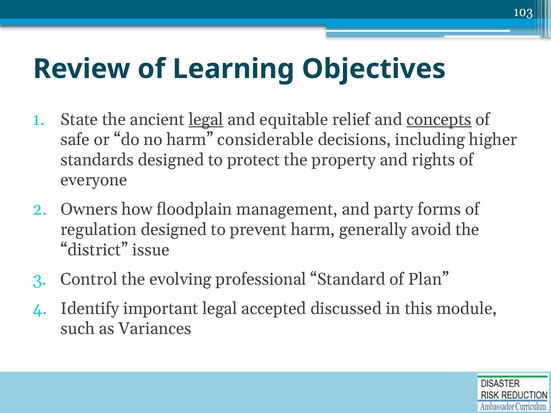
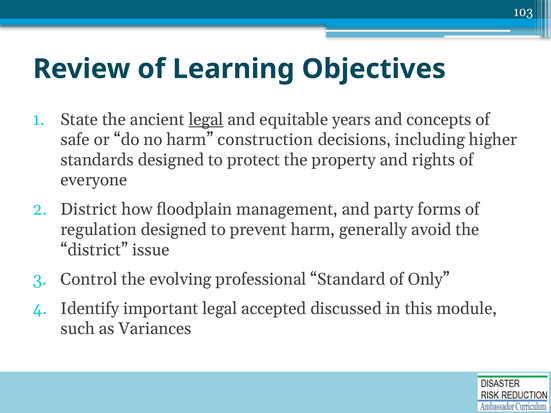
relief: relief -> years (351, 120)
concepts underline: present -> none (439, 120)
considerable: considerable -> construction (265, 140)
Owners: Owners -> District (89, 210)
Plan: Plan -> Only (429, 279)
